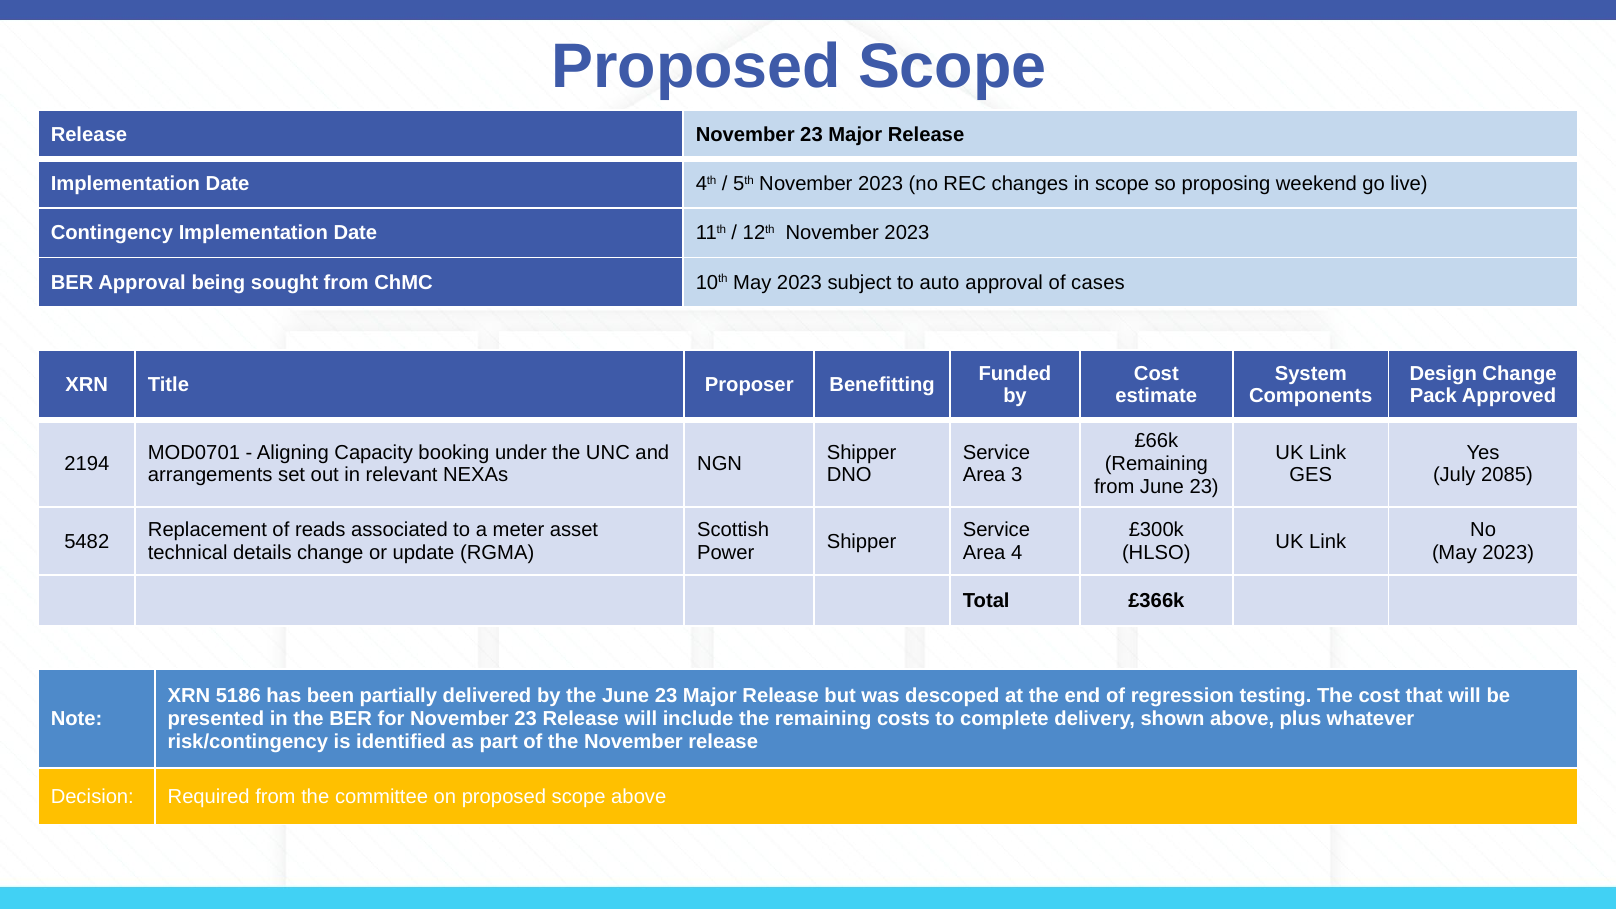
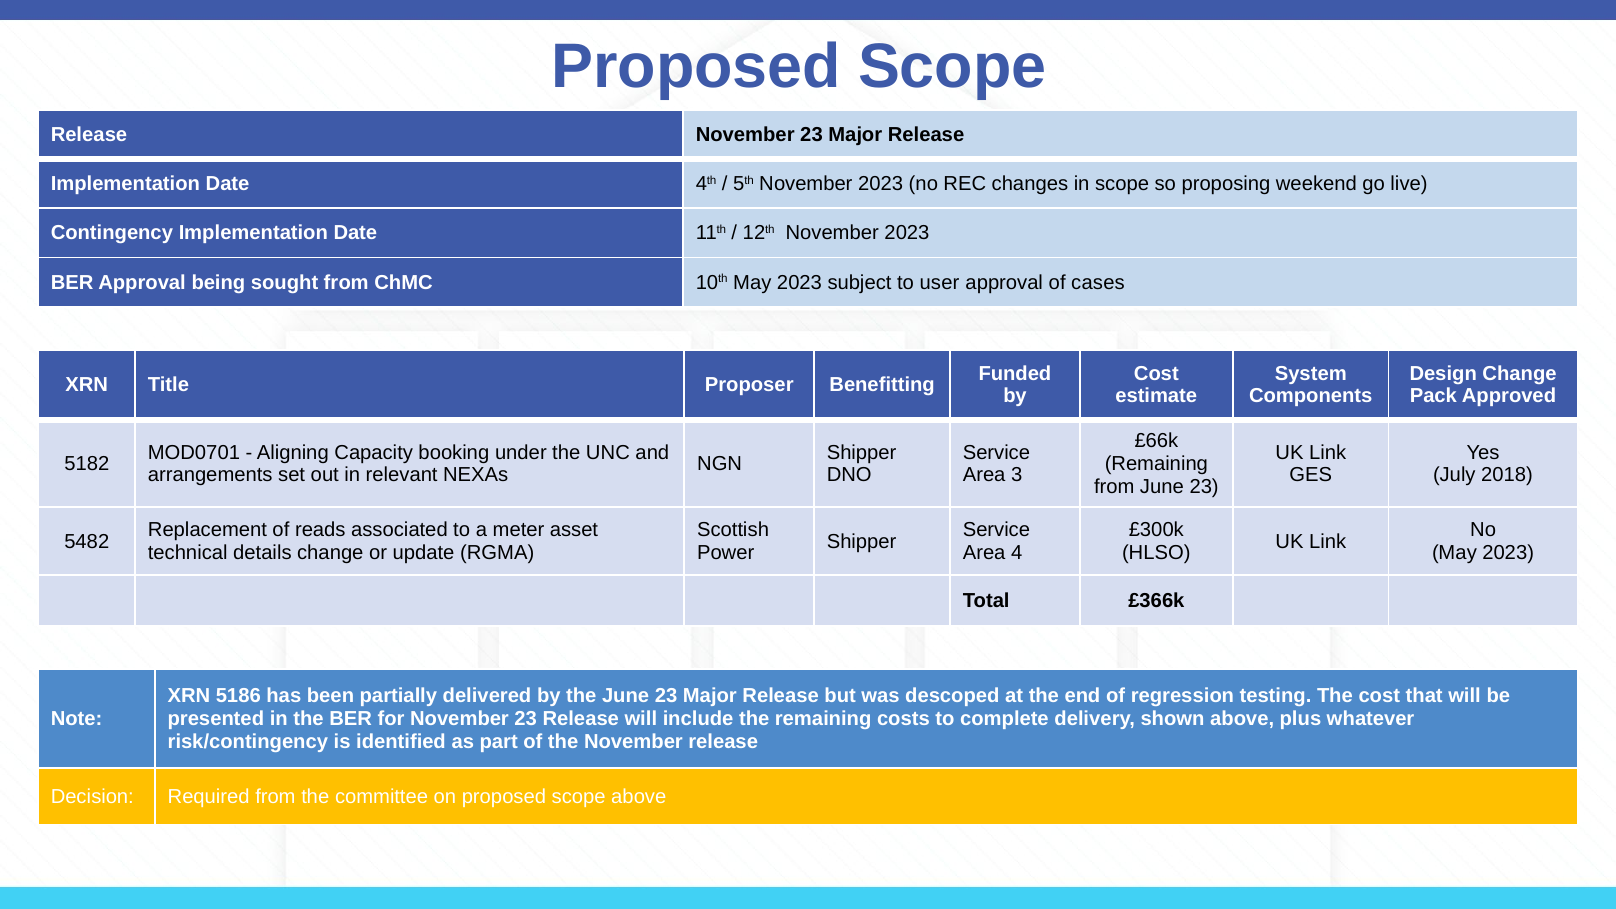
auto: auto -> user (939, 282)
2194: 2194 -> 5182 (87, 464)
2085: 2085 -> 2018 (1507, 475)
